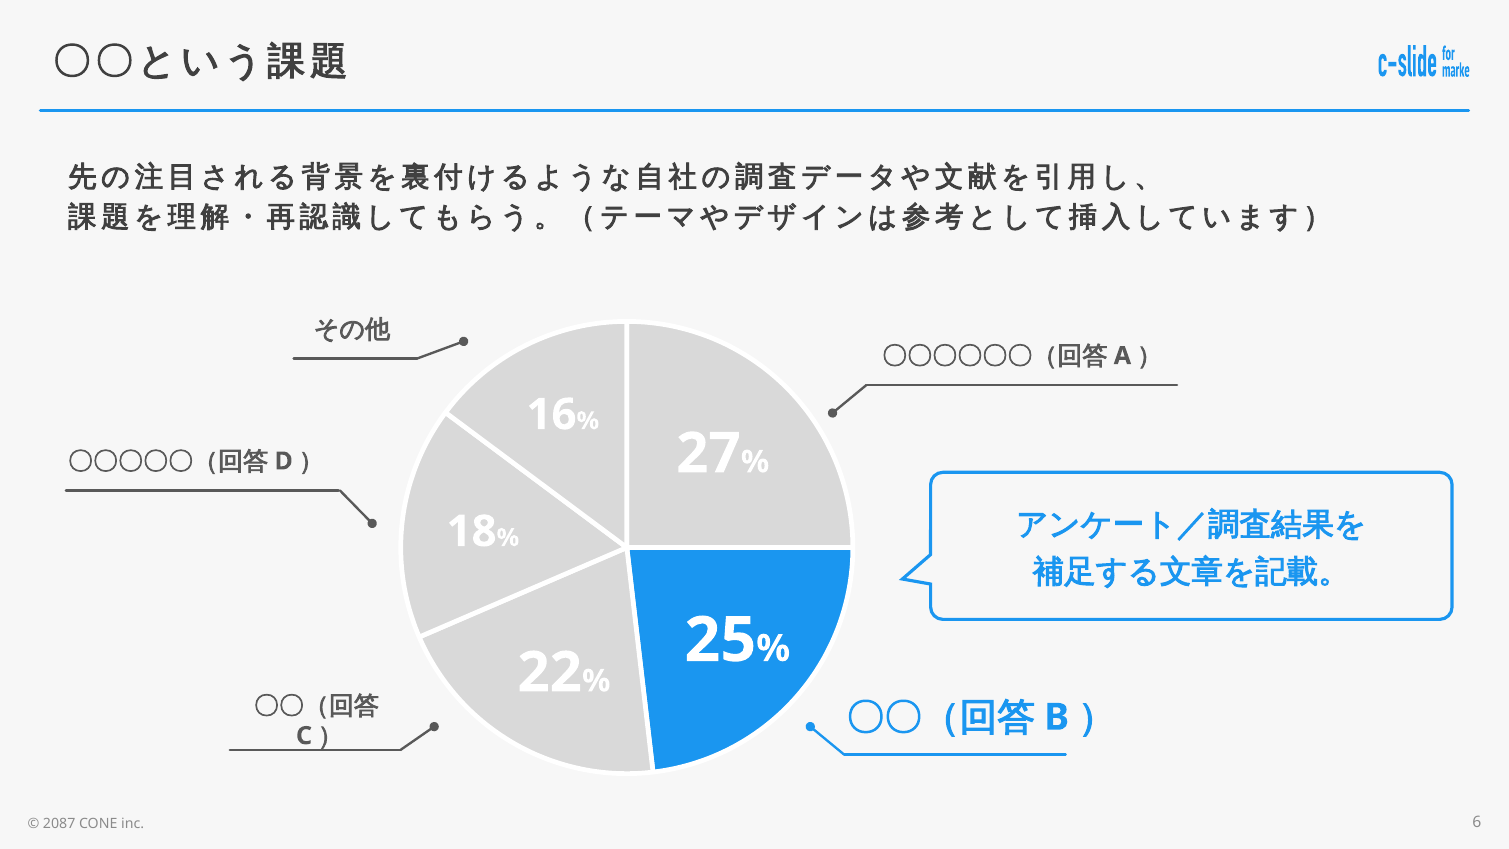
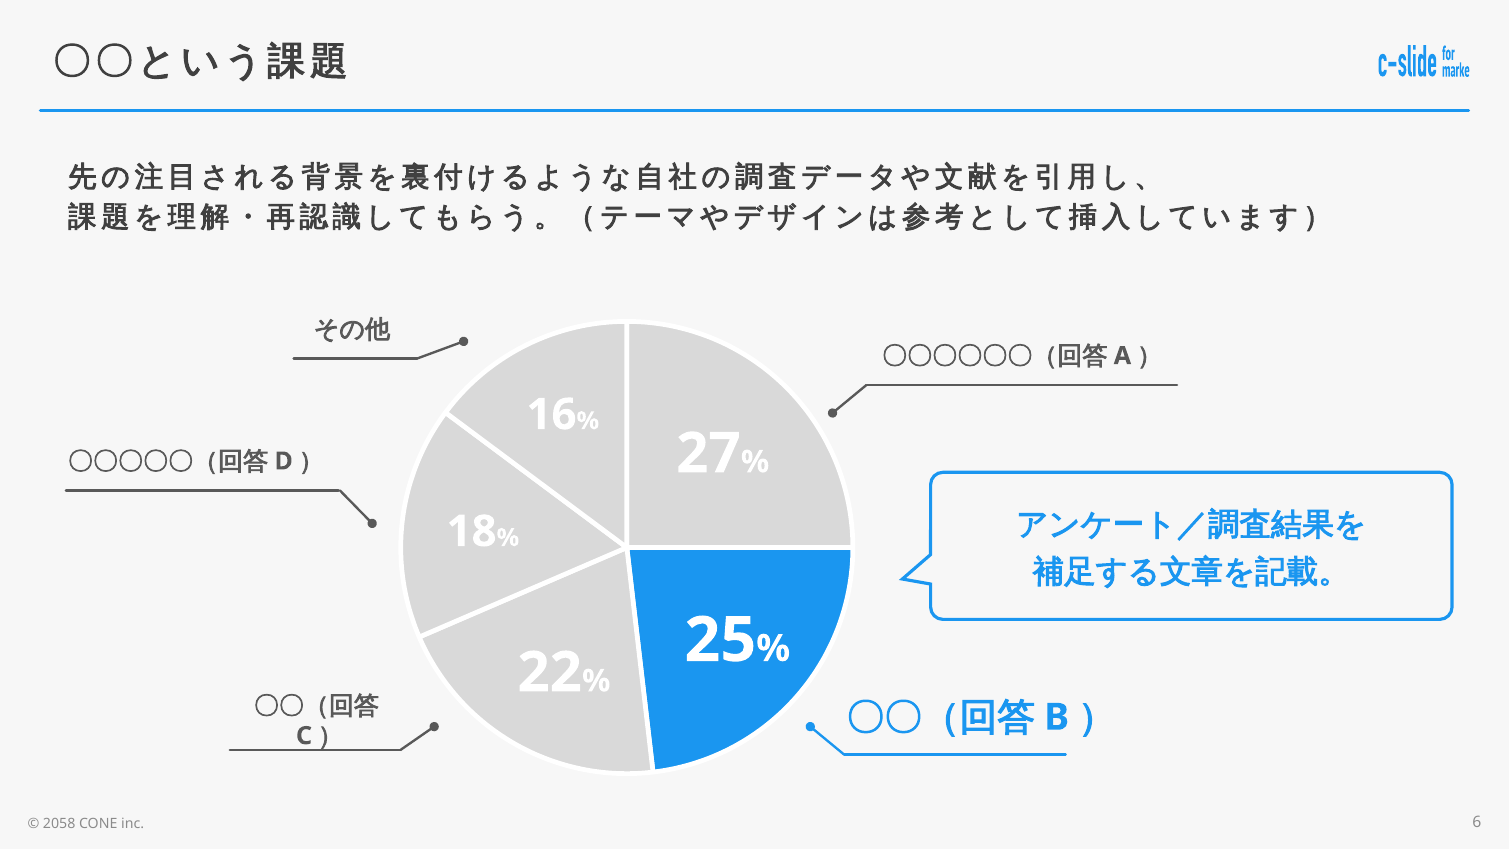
2087: 2087 -> 2058 (59, 823)
